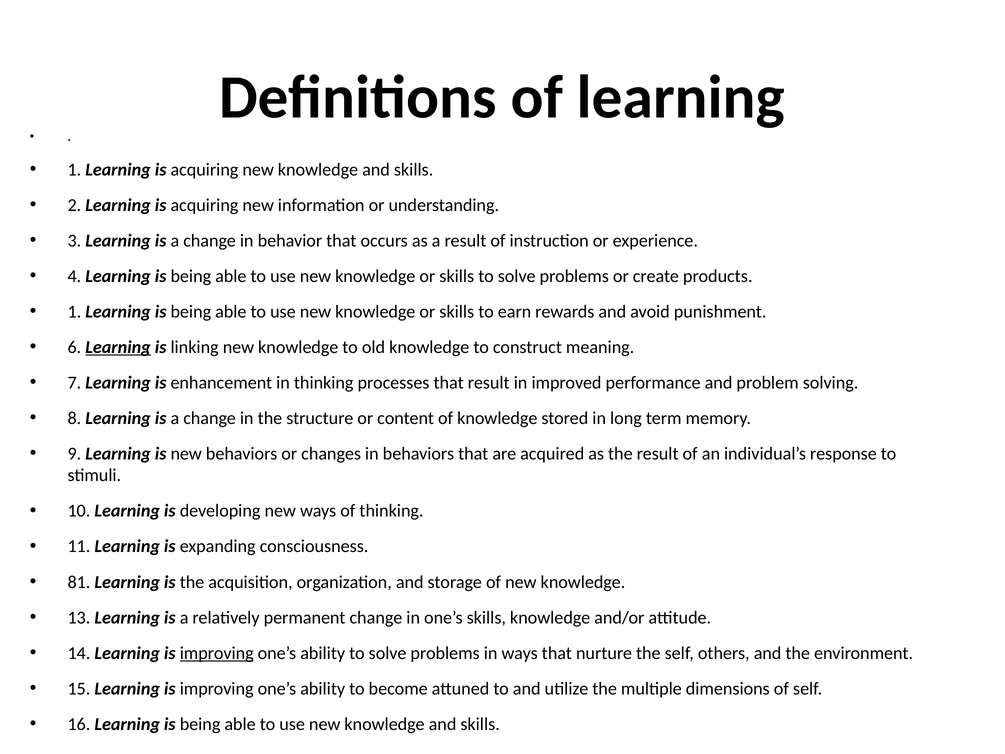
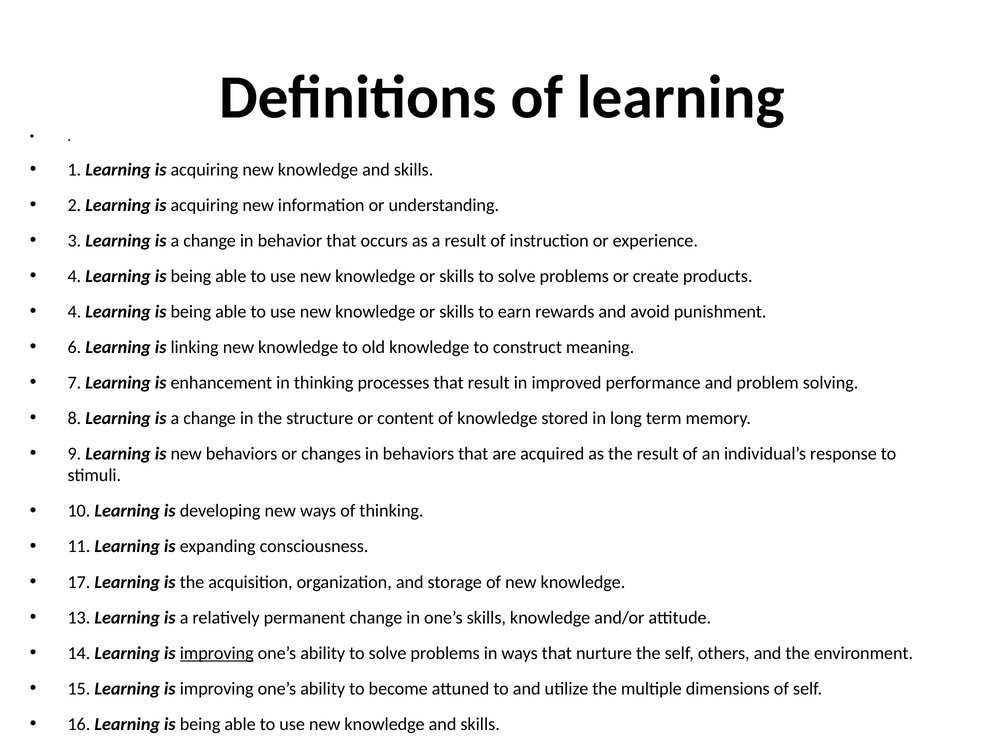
1: 1 -> 4 (74, 312)
Learning underline: present -> none (118, 347)
81: 81 -> 17 (79, 582)
